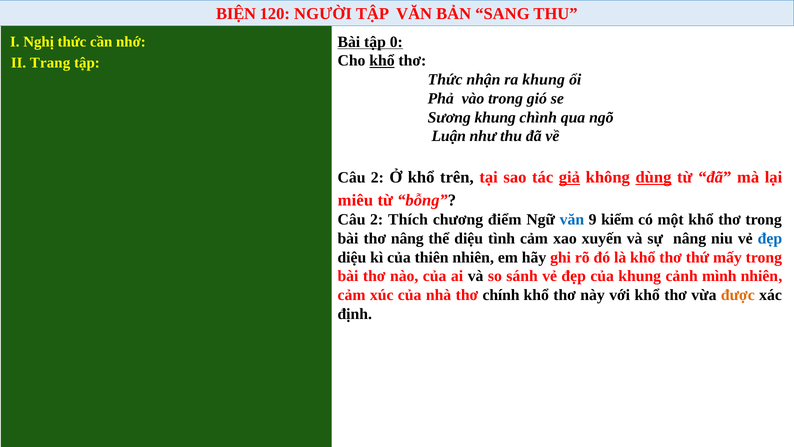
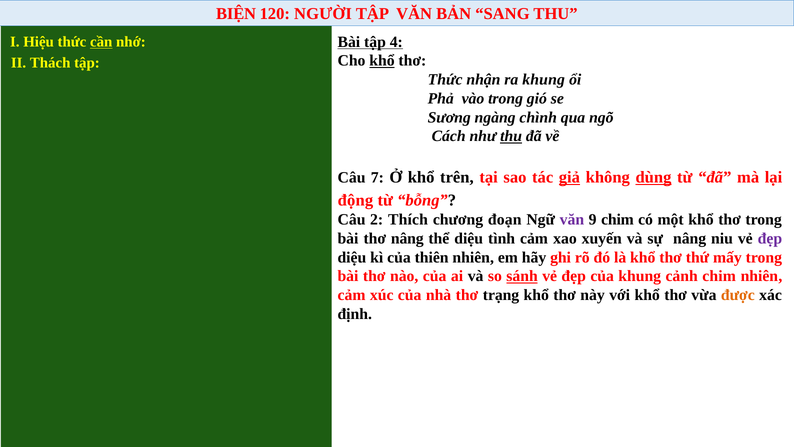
0: 0 -> 4 (396, 42)
Nghị: Nghị -> Hiệu (39, 42)
cần underline: none -> present (101, 42)
Trang: Trang -> Thách (50, 63)
Sương khung: khung -> ngàng (495, 117)
Luận: Luận -> Cách (449, 136)
thu underline: none -> present (511, 136)
2: 2 -> 7 (377, 178)
miêu: miêu -> động (355, 200)
điểm: điểm -> đoạn (505, 219)
văn colour: blue -> purple (572, 219)
9 kiểm: kiểm -> chim (617, 219)
đẹp colour: blue -> purple (770, 238)
sánh underline: none -> present (522, 276)
cảnh mình: mình -> chim (719, 276)
chính: chính -> trạng (501, 295)
